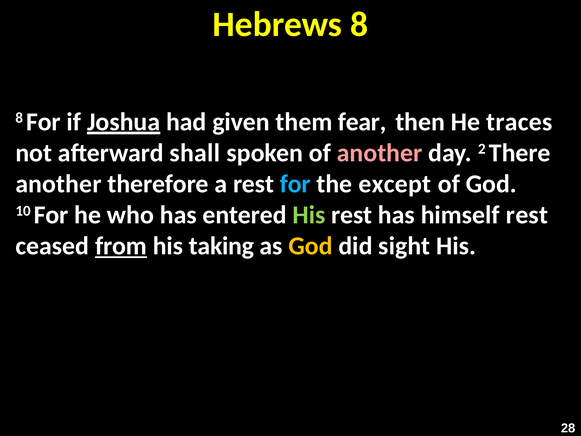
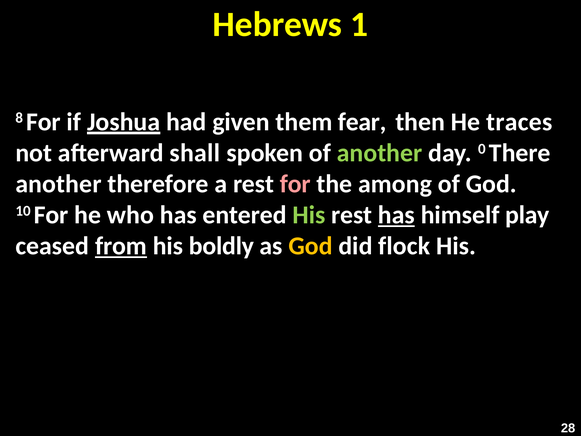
Hebrews 8: 8 -> 1 (359, 24)
another colour: pink -> light green (380, 153)
2: 2 -> 0 (482, 149)
for colour: light blue -> pink (295, 184)
except: except -> among (395, 184)
has underline: none -> present (396, 215)
himself rest: rest -> play (527, 215)
taking: taking -> boldly (222, 246)
sight: sight -> flock (404, 246)
